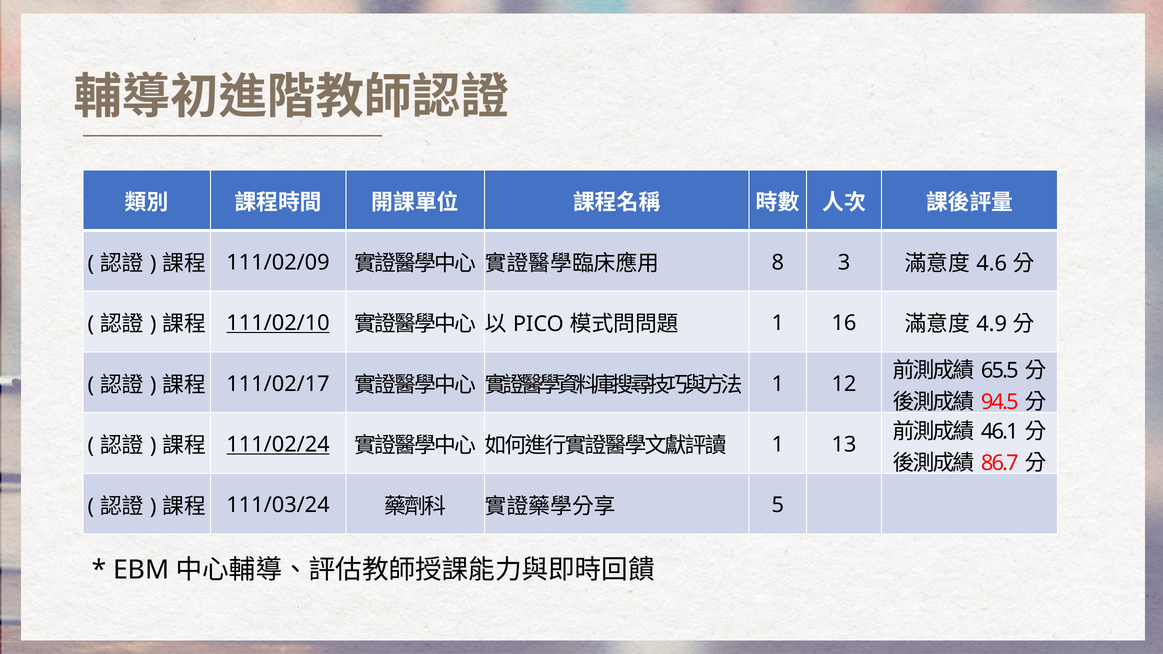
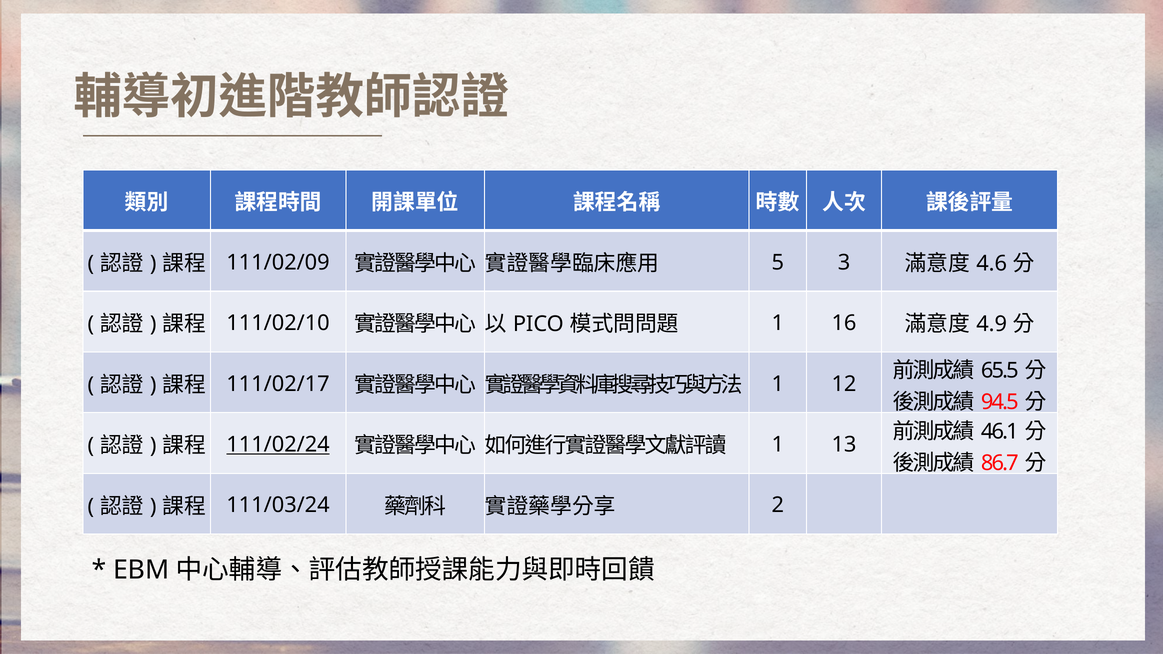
8: 8 -> 5 (778, 262)
111/02/10 underline: present -> none (278, 323)
5: 5 -> 2 (778, 505)
